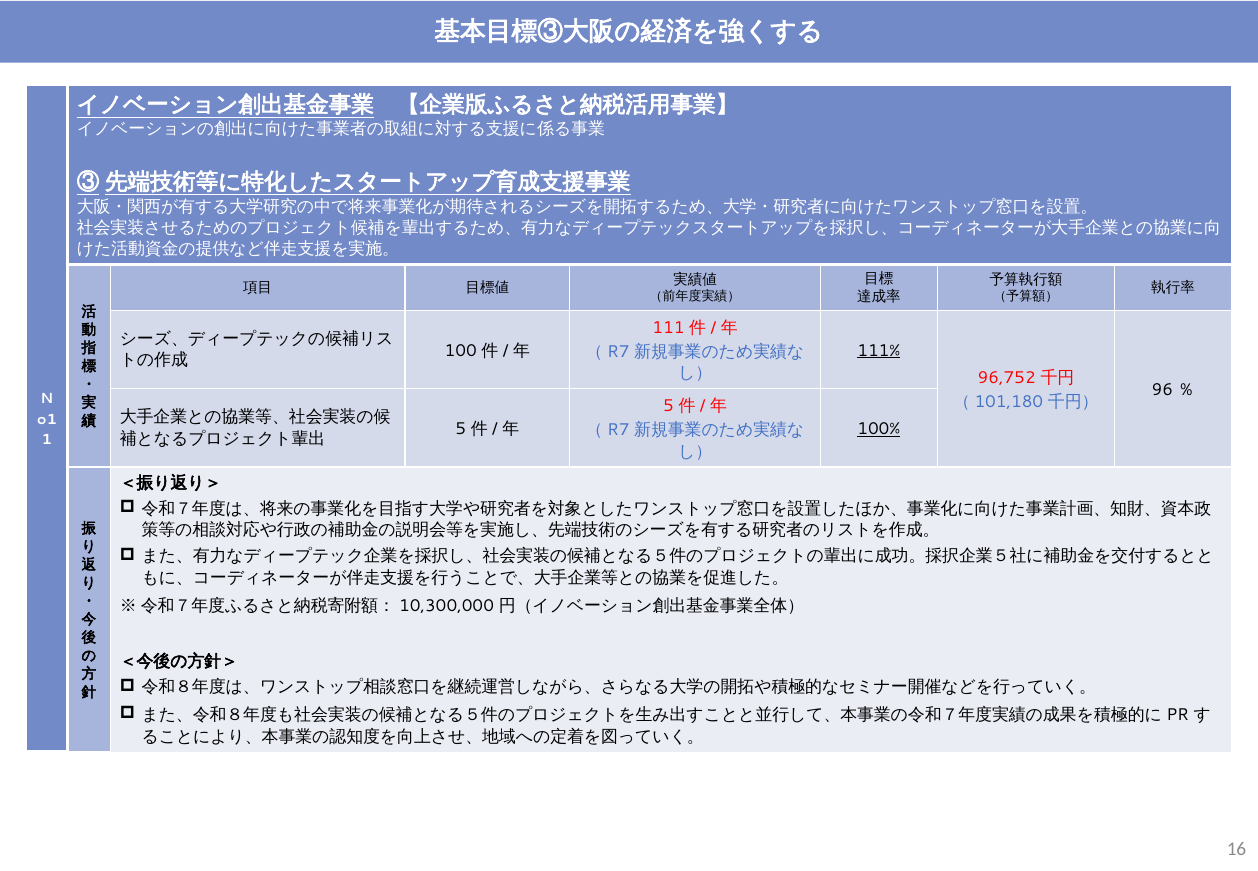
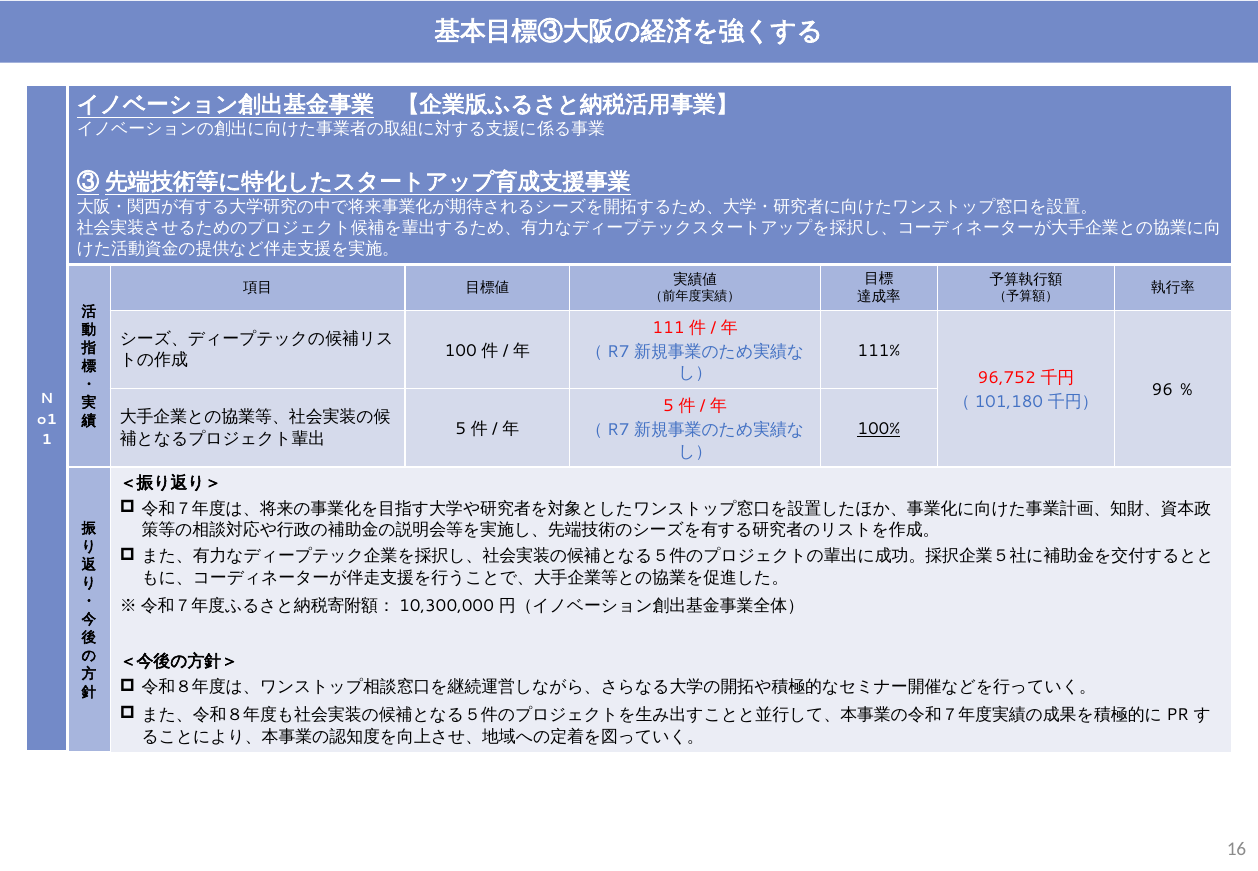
111% underline: present -> none (879, 350)
